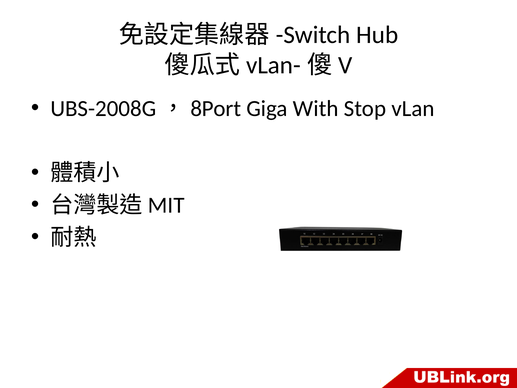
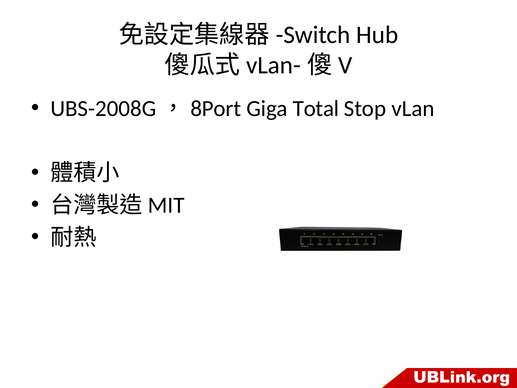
With: With -> Total (316, 108)
